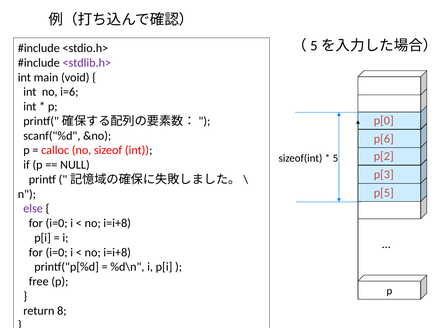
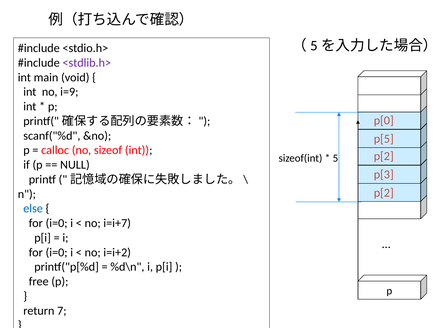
i=6: i=6 -> i=9 (69, 92)
p[6: p[6 -> p[5 (384, 139)
p[5: p[5 -> p[2 (384, 193)
else colour: purple -> blue (33, 208)
i=i+8: i=i+8 -> i=i+7 (117, 223)
i=i+8: i=i+8 -> i=i+2 (117, 252)
8: 8 -> 7 (62, 310)
